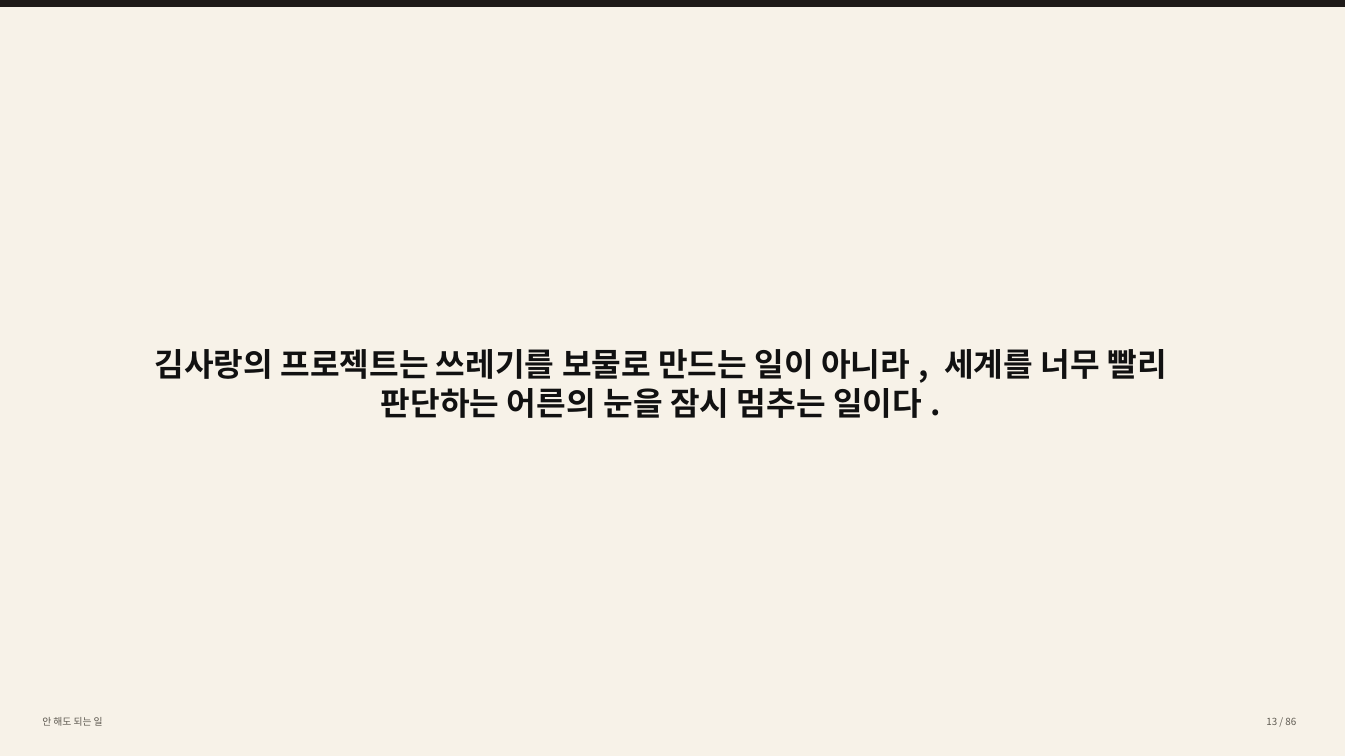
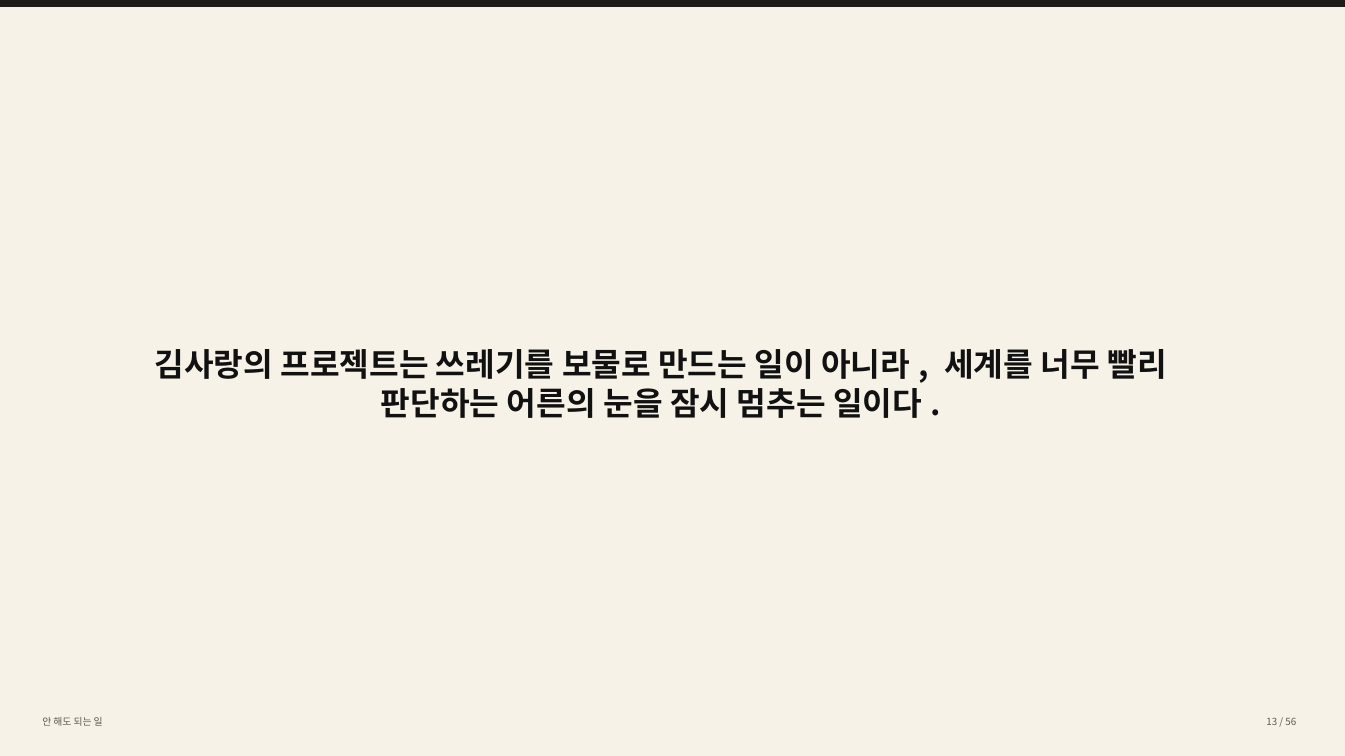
86: 86 -> 56 (1291, 723)
